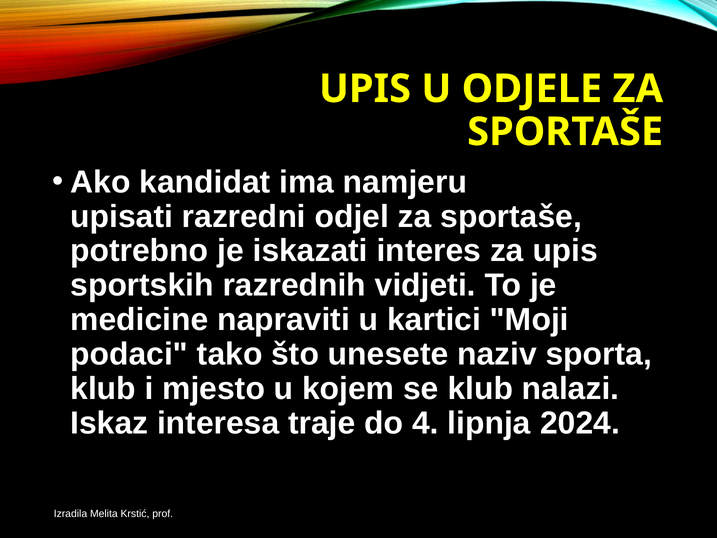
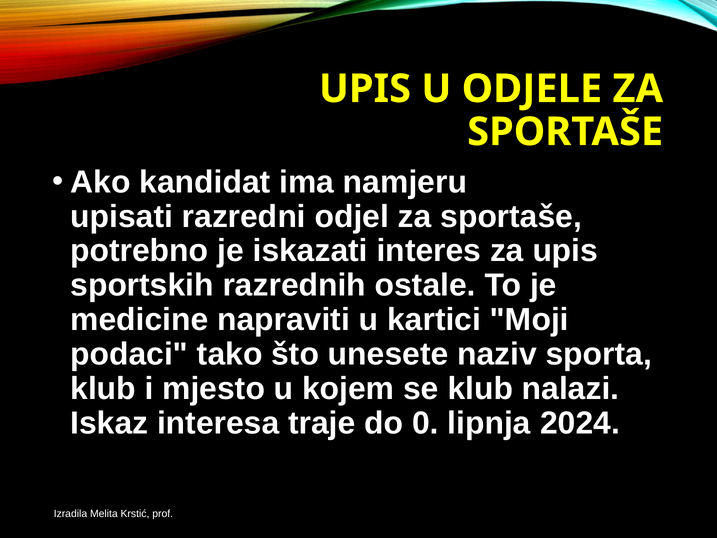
vidjeti: vidjeti -> ostale (425, 285)
4: 4 -> 0 (425, 423)
